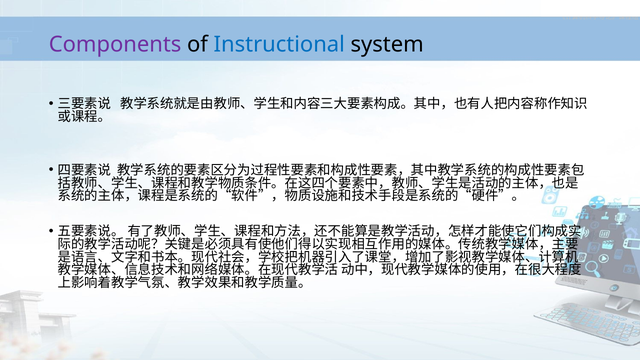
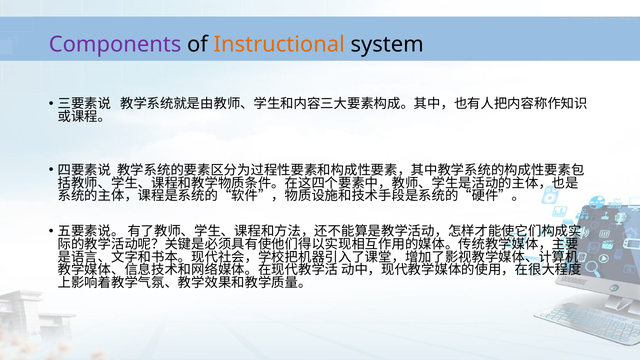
Instructional colour: blue -> orange (279, 45)
